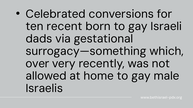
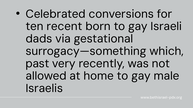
over: over -> past (37, 64)
